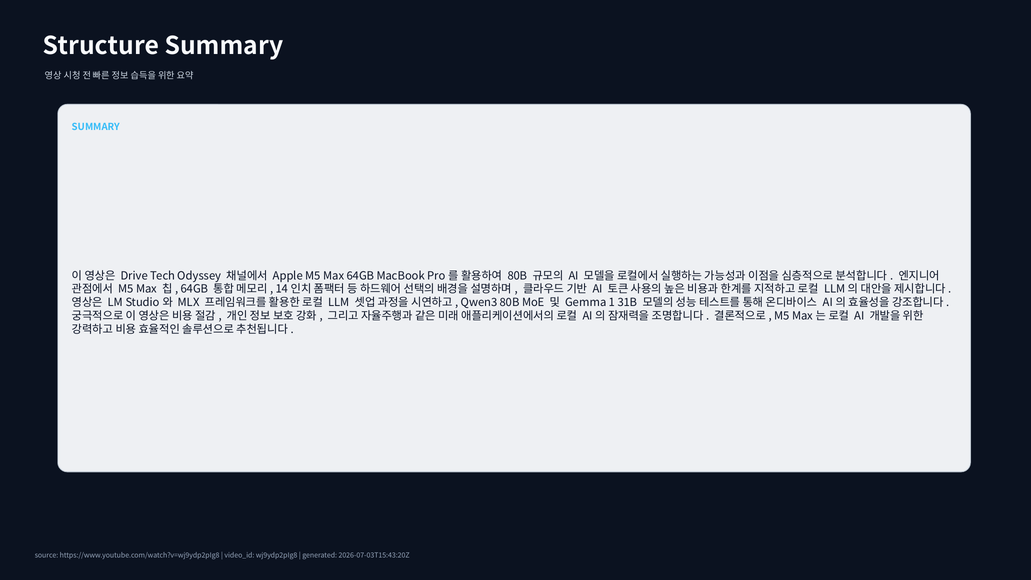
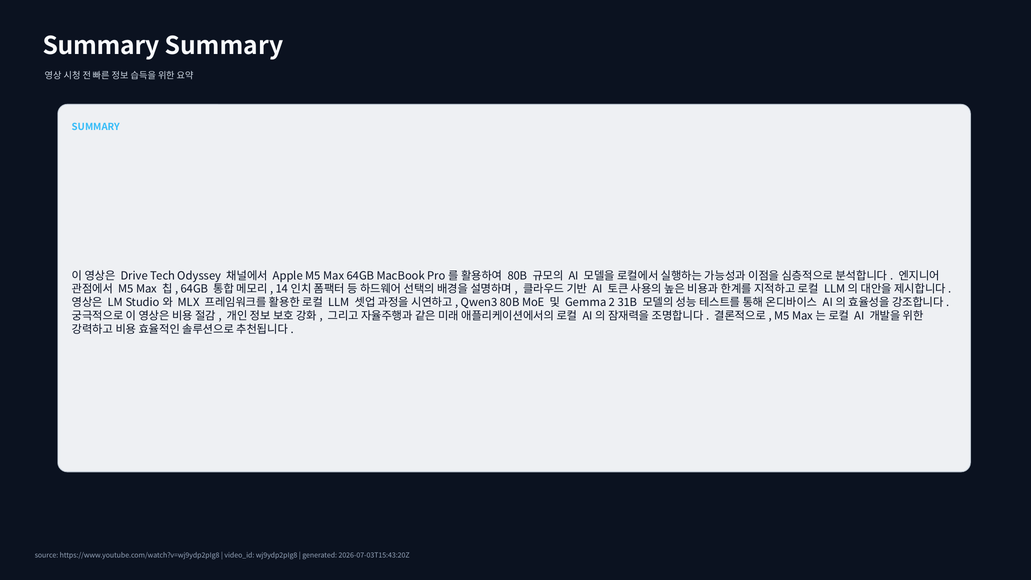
Structure: Structure -> Summary (101, 46)
1: 1 -> 2 (612, 303)
